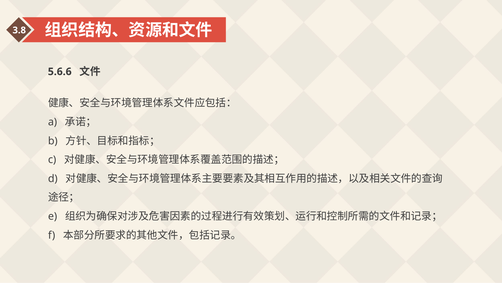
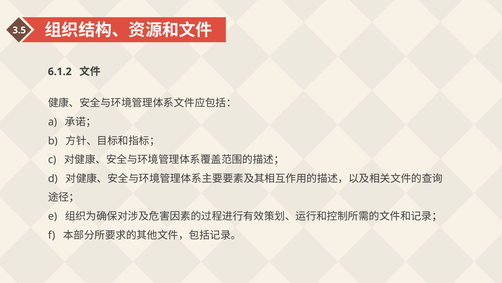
3.8: 3.8 -> 3.5 (19, 30)
5.6.6: 5.6.6 -> 6.1.2 (60, 71)
